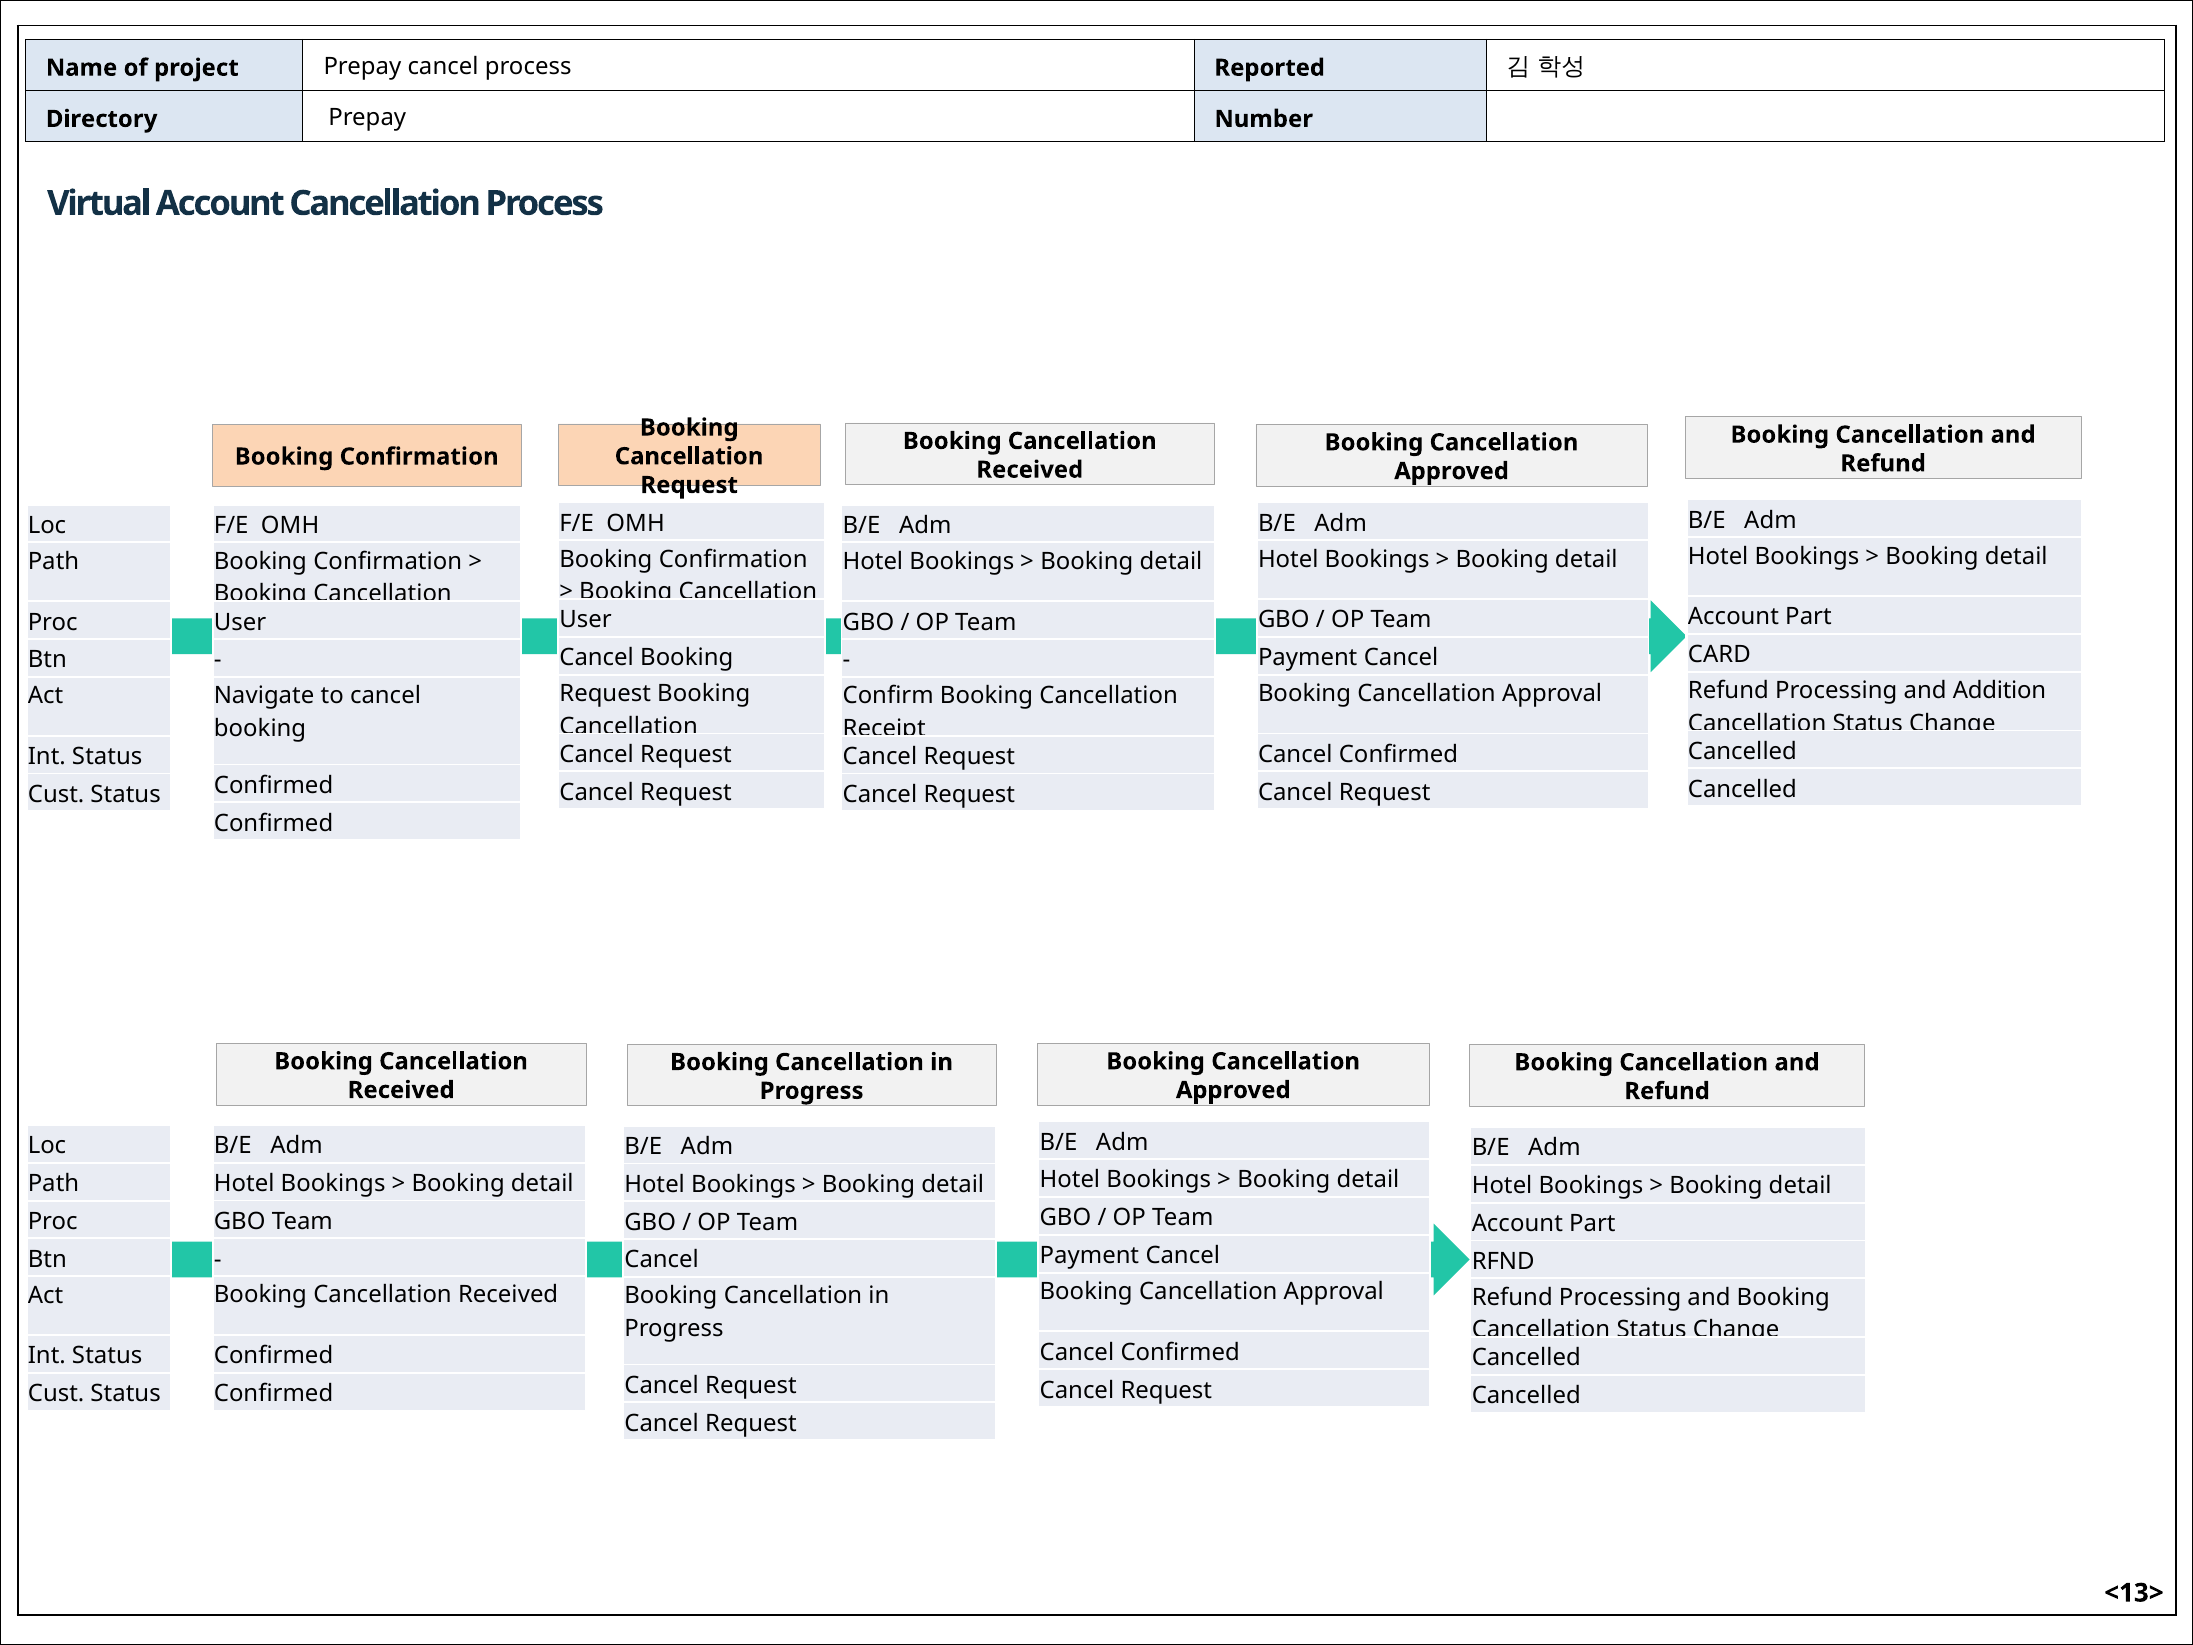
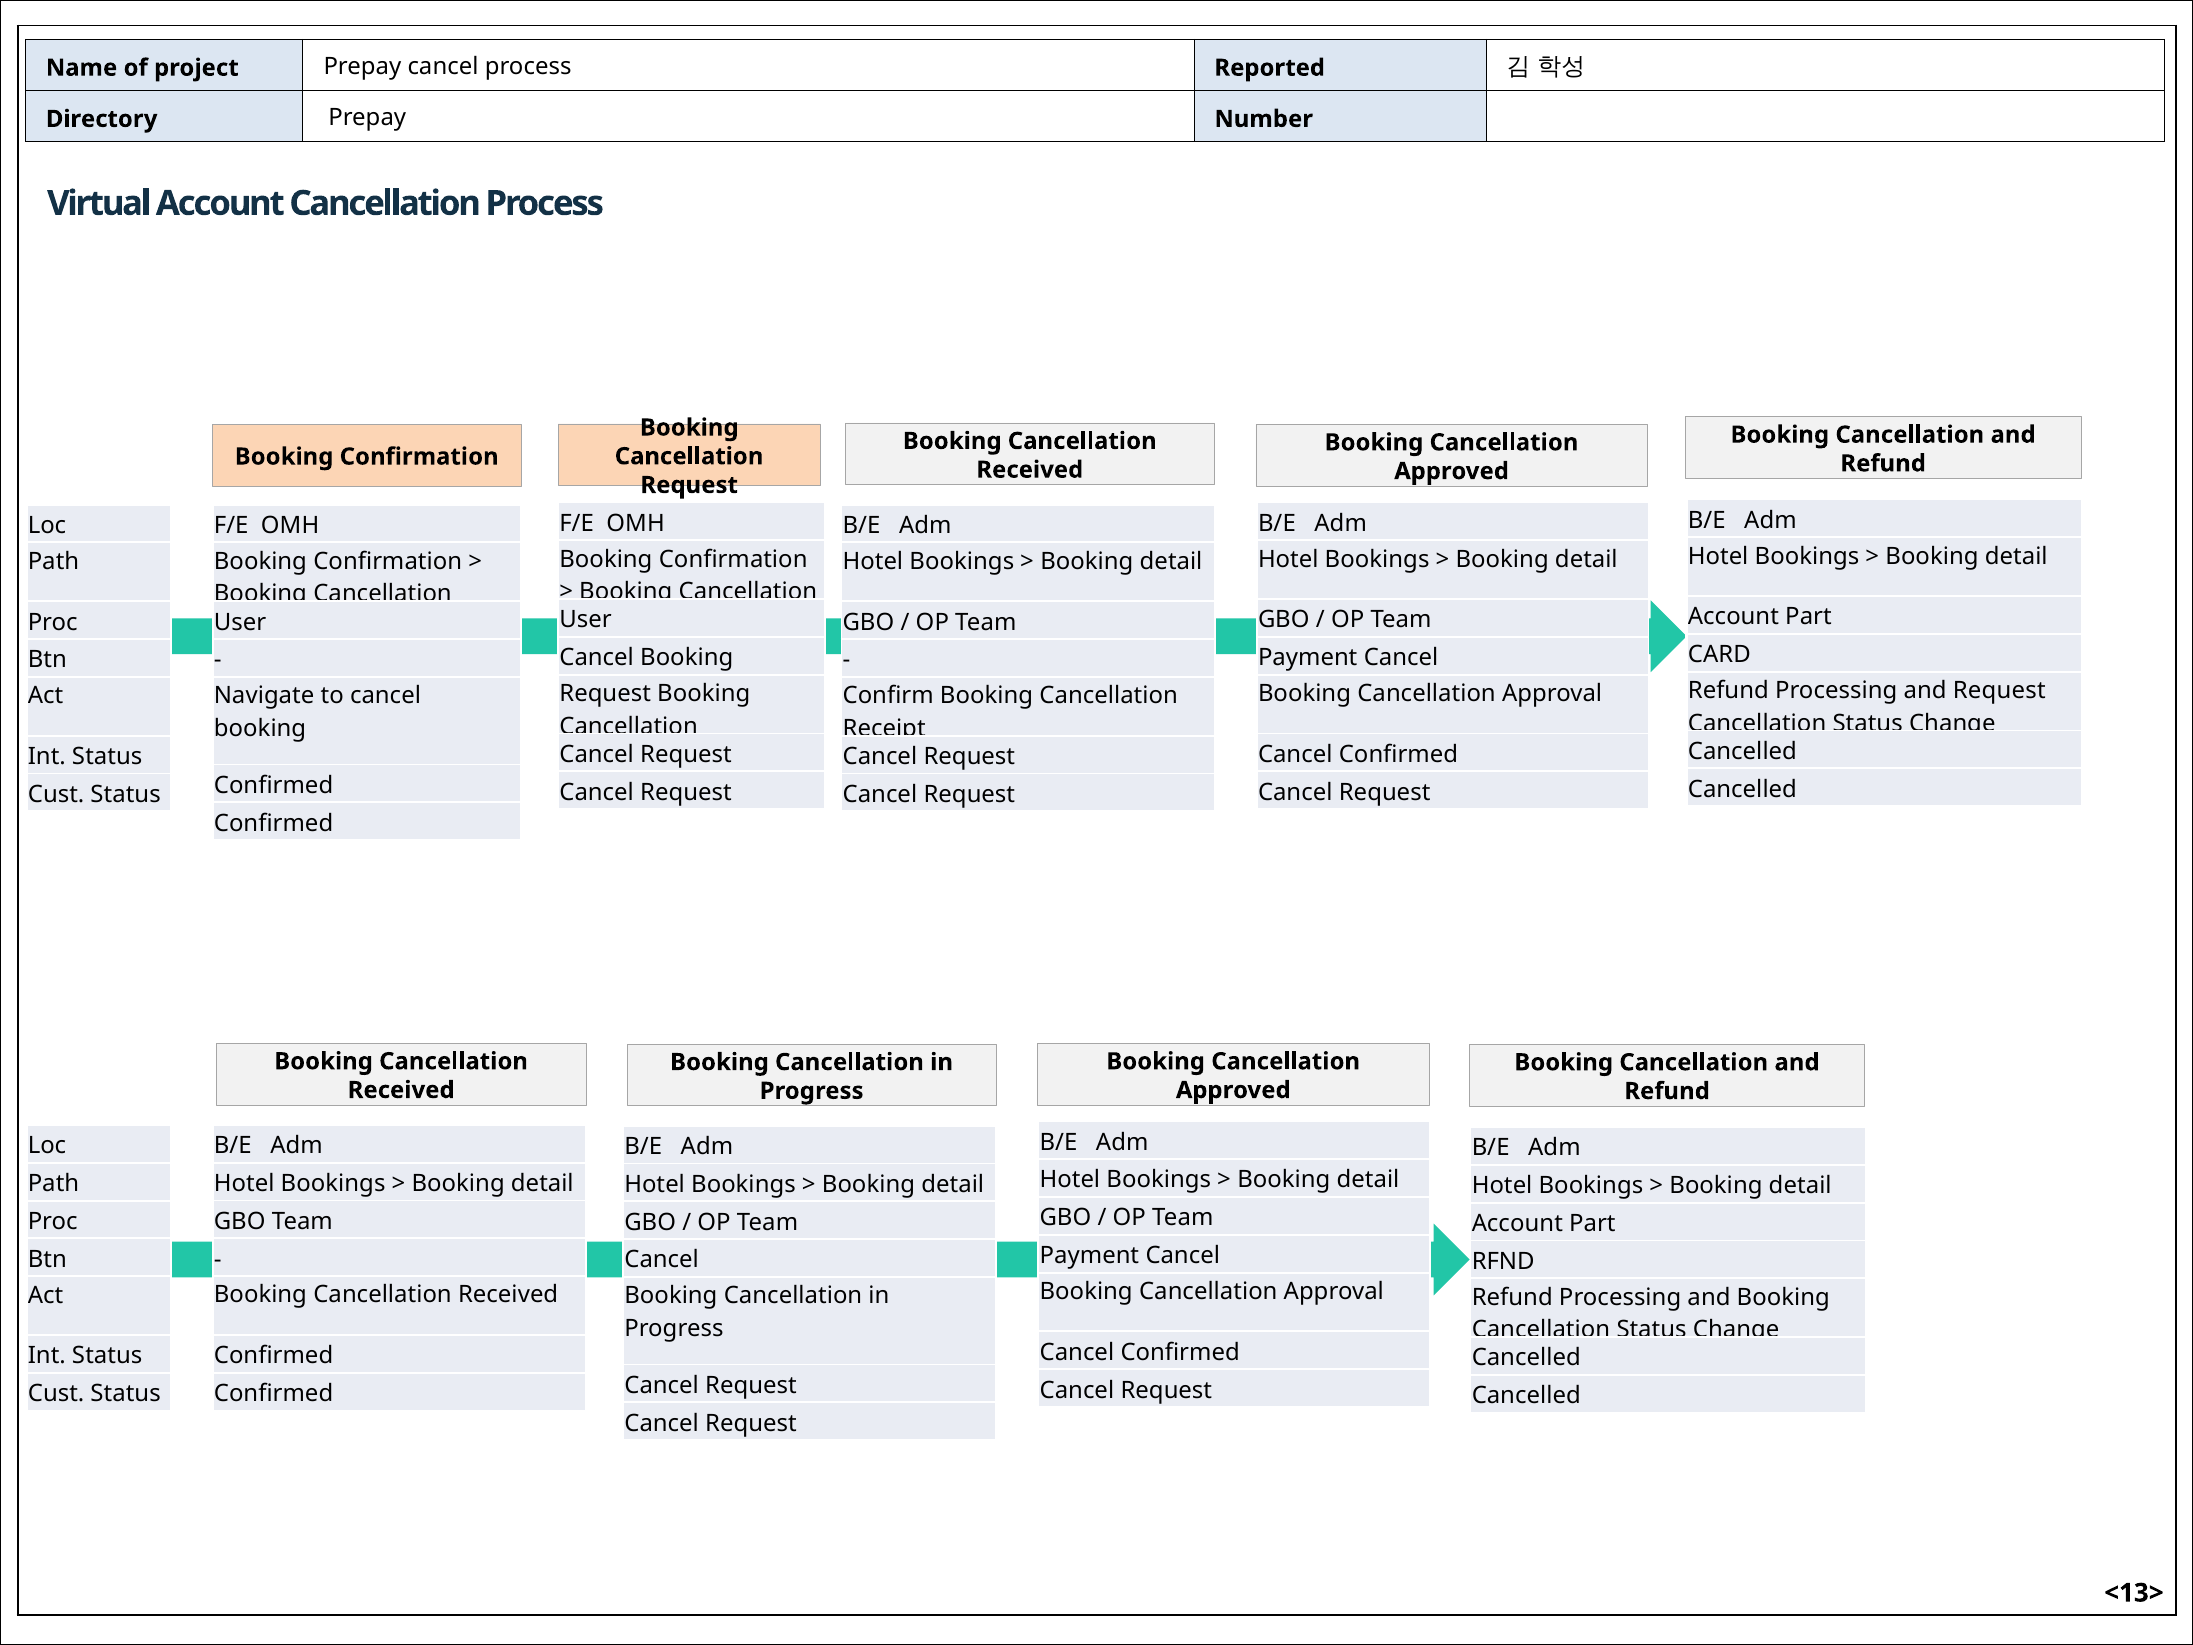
and Addition: Addition -> Request (1999, 691)
